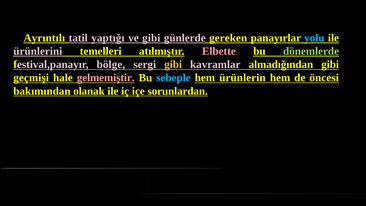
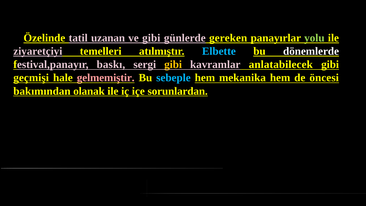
Ayrıntılı: Ayrıntılı -> Özelinde (44, 38)
yaptığı: yaptığı -> uzanan (108, 38)
yolu colour: light blue -> light green (314, 38)
ürünlerini: ürünlerini -> ziyaretçiyi (38, 51)
Elbette colour: pink -> light blue (219, 51)
dönemlerde colour: light green -> white (311, 51)
bölge: bölge -> baskı (111, 65)
almadığından: almadığından -> anlatabilecek (281, 65)
ürünlerin: ürünlerin -> mekanika (242, 78)
